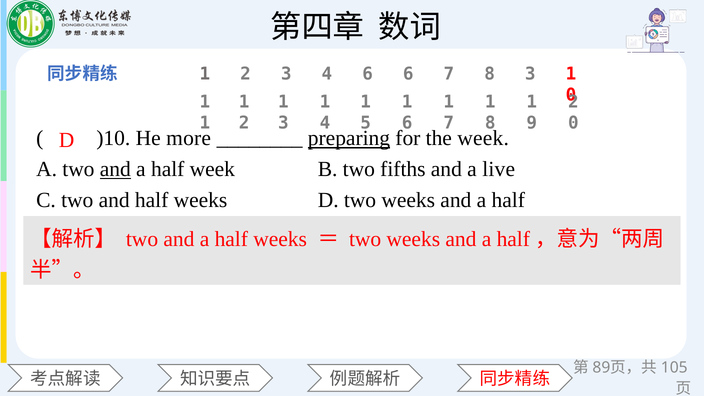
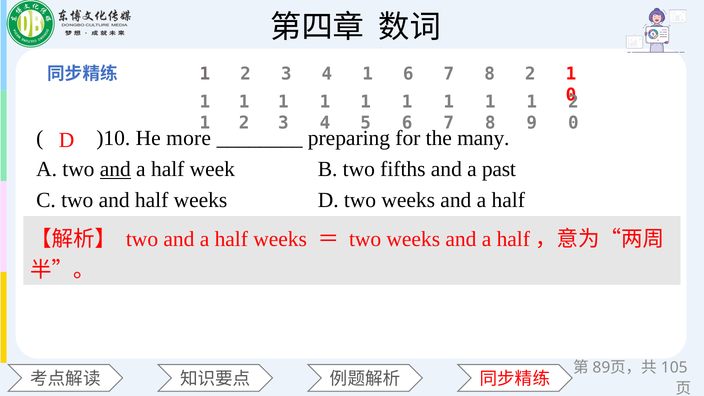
3 4 6: 6 -> 1 (368, 74)
8 3: 3 -> 2 (530, 74)
preparing underline: present -> none (349, 138)
the week: week -> many (483, 138)
live: live -> past (499, 169)
